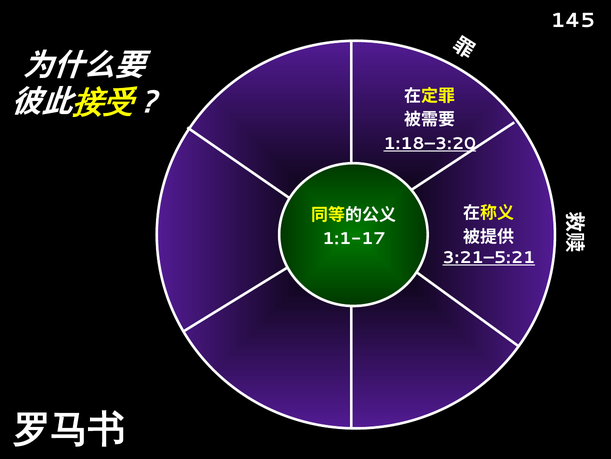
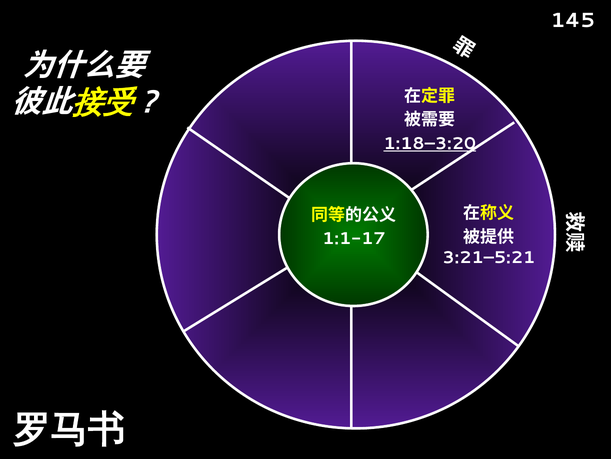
3:21–5:21 underline: present -> none (489, 257)
